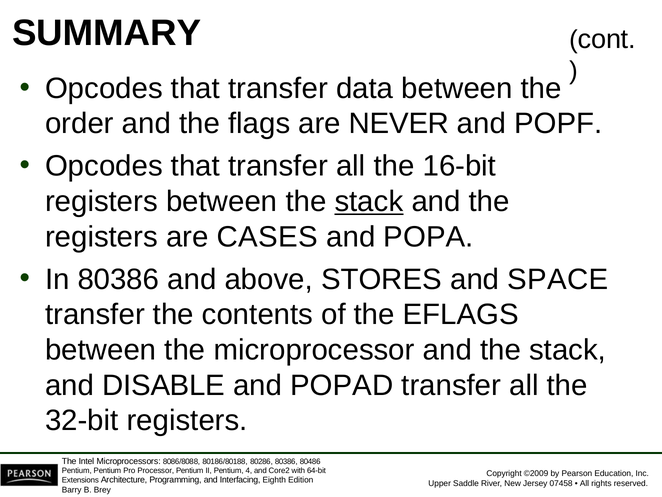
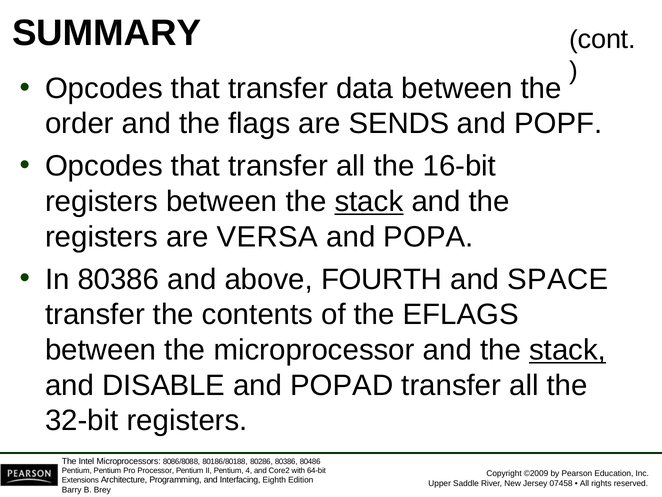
NEVER: NEVER -> SENDS (399, 124)
CASES: CASES -> VERSA (267, 237)
STORES: STORES -> FOURTH (382, 279)
stack underline: none -> present (568, 350)
